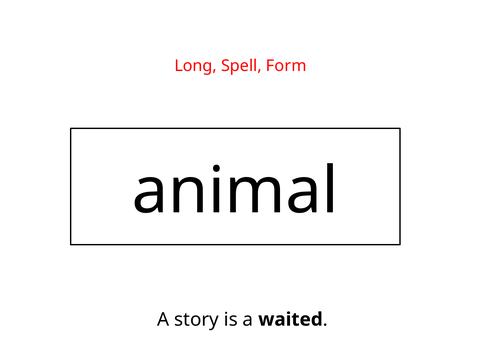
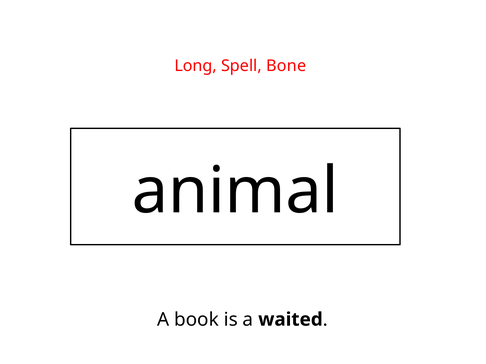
Form: Form -> Bone (286, 66)
story: story -> book (197, 320)
